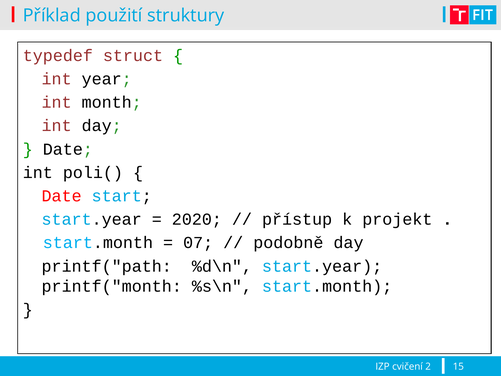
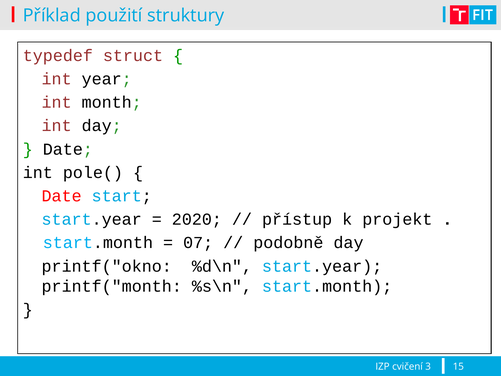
poli(: poli( -> pole( (93, 172)
printf("path: printf("path -> printf("okno (107, 266)
2: 2 -> 3 (428, 367)
